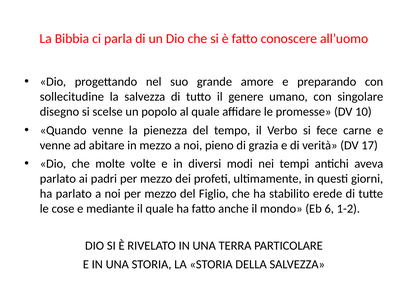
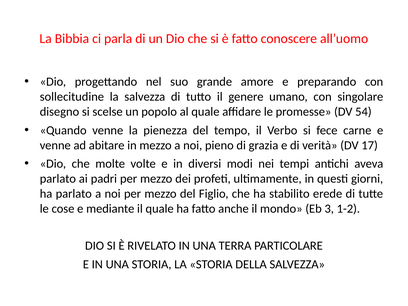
10: 10 -> 54 (363, 112)
6: 6 -> 3 (329, 209)
